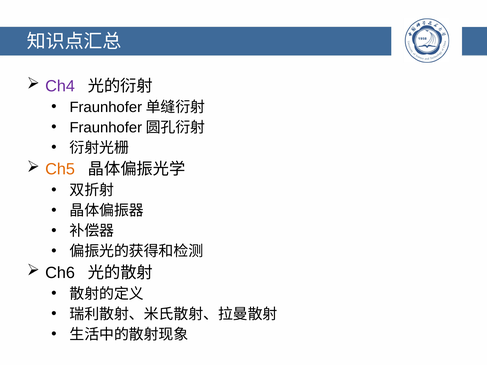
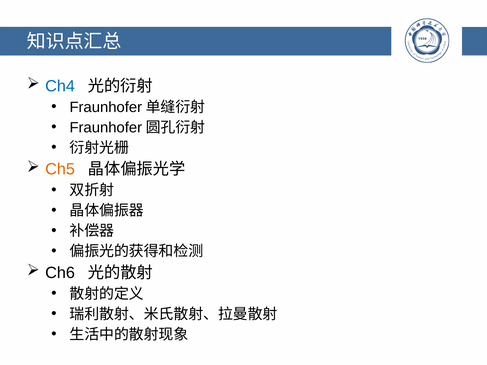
Ch4 colour: purple -> blue (60, 86)
